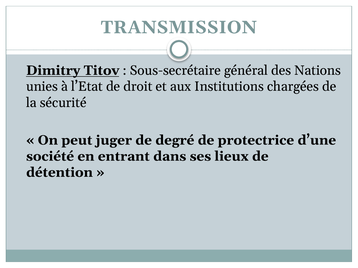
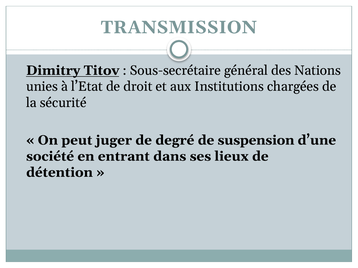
protectrice: protectrice -> suspension (256, 140)
